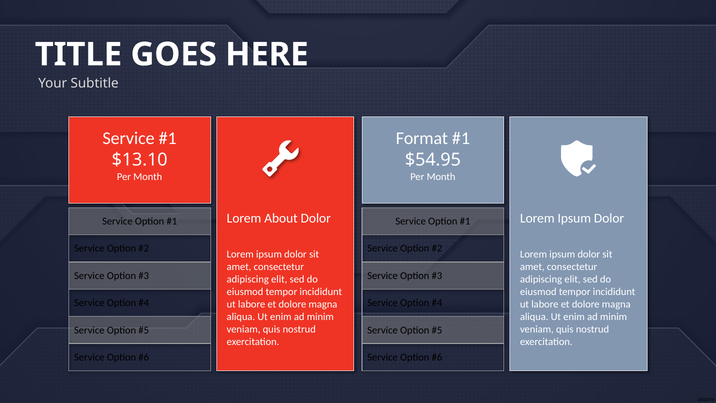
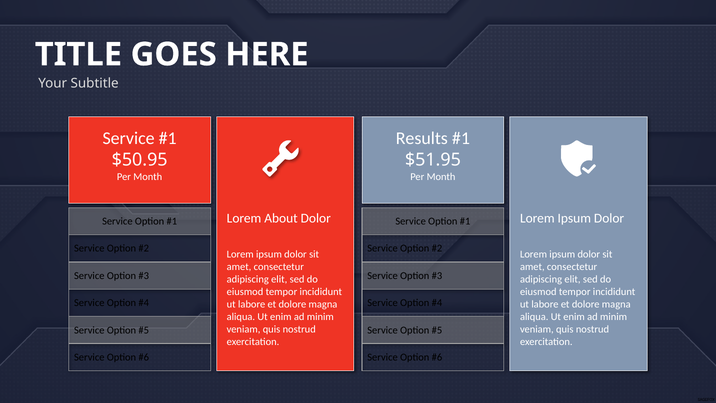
Format: Format -> Results (422, 138)
$13.10: $13.10 -> $50.95 (140, 160)
$54.95: $54.95 -> $51.95 (433, 160)
